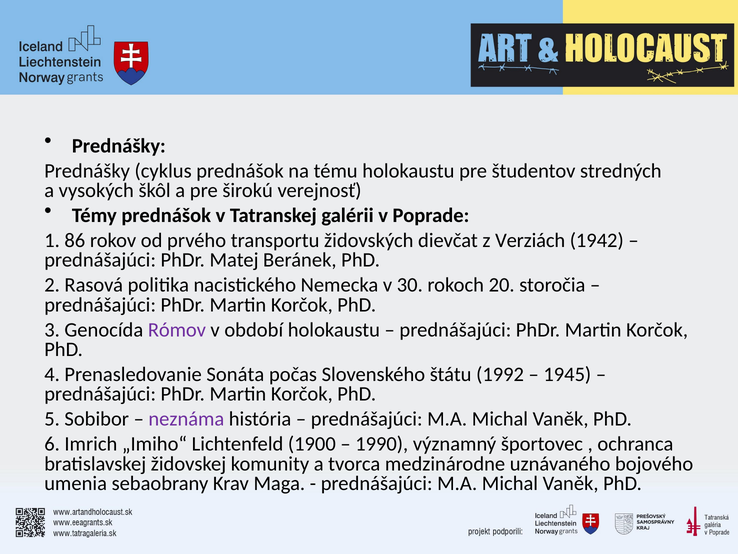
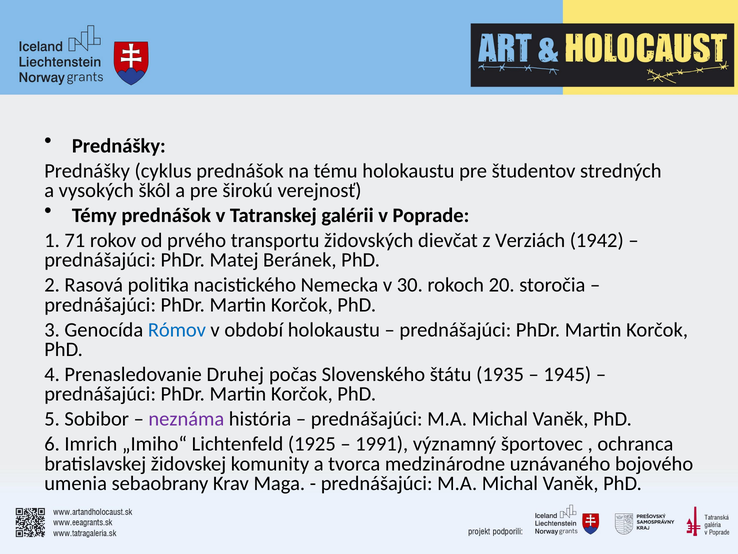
86: 86 -> 71 (75, 240)
Rómov colour: purple -> blue (177, 330)
Sonáta: Sonáta -> Druhej (235, 374)
1992: 1992 -> 1935 (500, 374)
1900: 1900 -> 1925 (312, 444)
1990: 1990 -> 1991 (382, 444)
